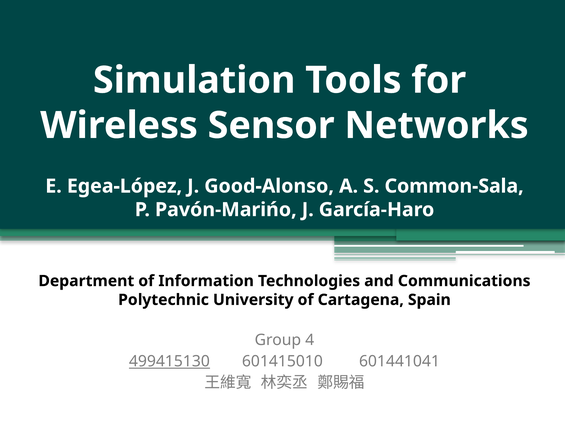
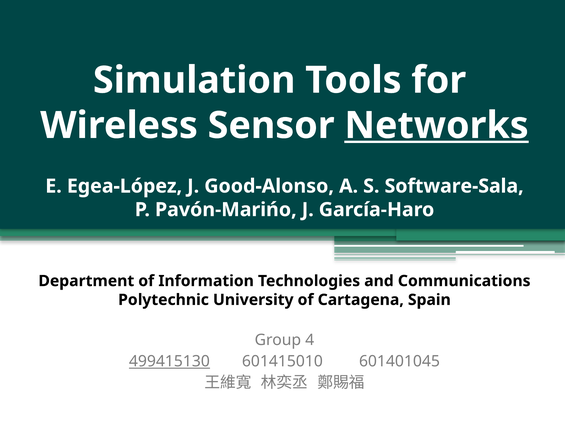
Networks underline: none -> present (437, 125)
Common-Sala: Common-Sala -> Software-Sala (454, 186)
601441041: 601441041 -> 601401045 (399, 361)
